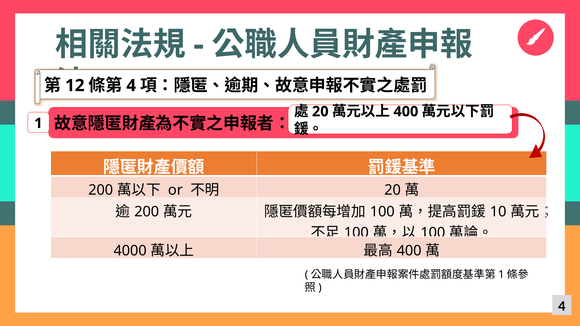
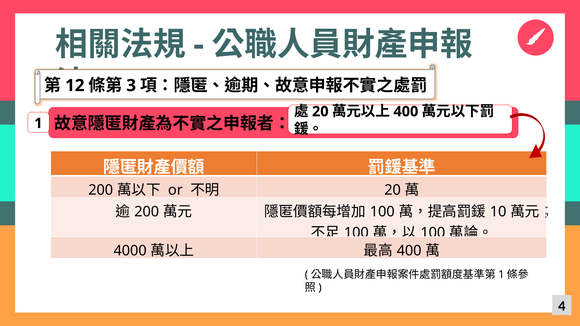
4: 4 -> 3 (131, 86)
